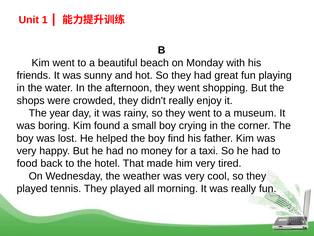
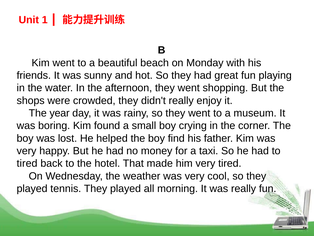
food: food -> tired (27, 163)
